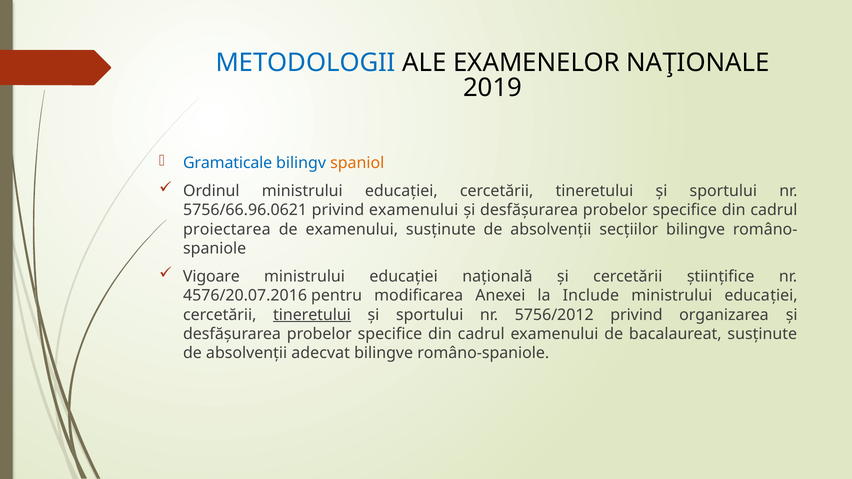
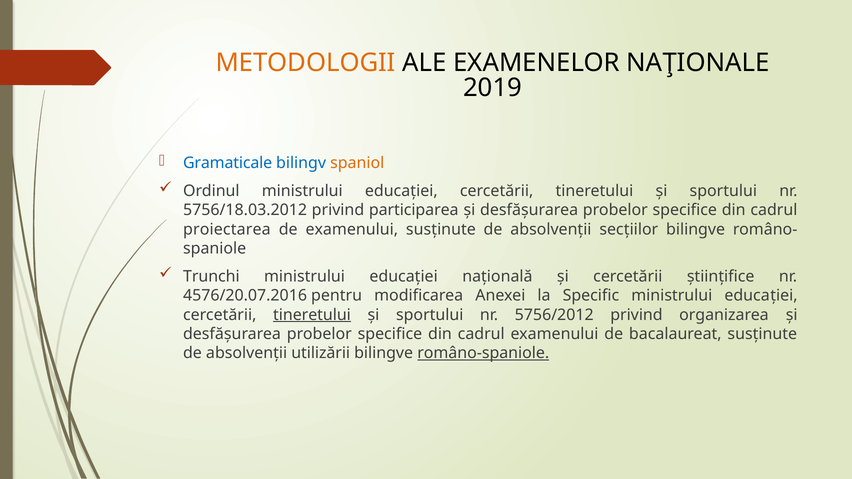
METODOLOGII colour: blue -> orange (306, 63)
5756/66.96.0621: 5756/66.96.0621 -> 5756/18.03.2012 (245, 210)
privind examenului: examenului -> participarea (414, 210)
Vigoare: Vigoare -> Trunchi (211, 277)
Include: Include -> Specific (591, 296)
adecvat: adecvat -> utilizării (321, 353)
româno-spaniole underline: none -> present (483, 353)
